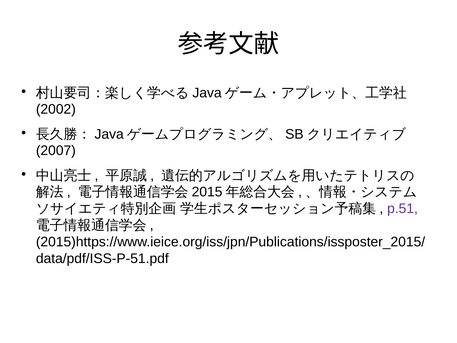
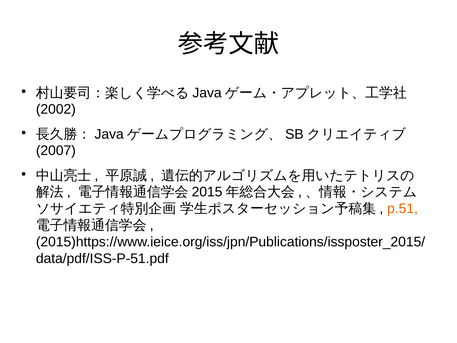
p.51 colour: purple -> orange (403, 209)
